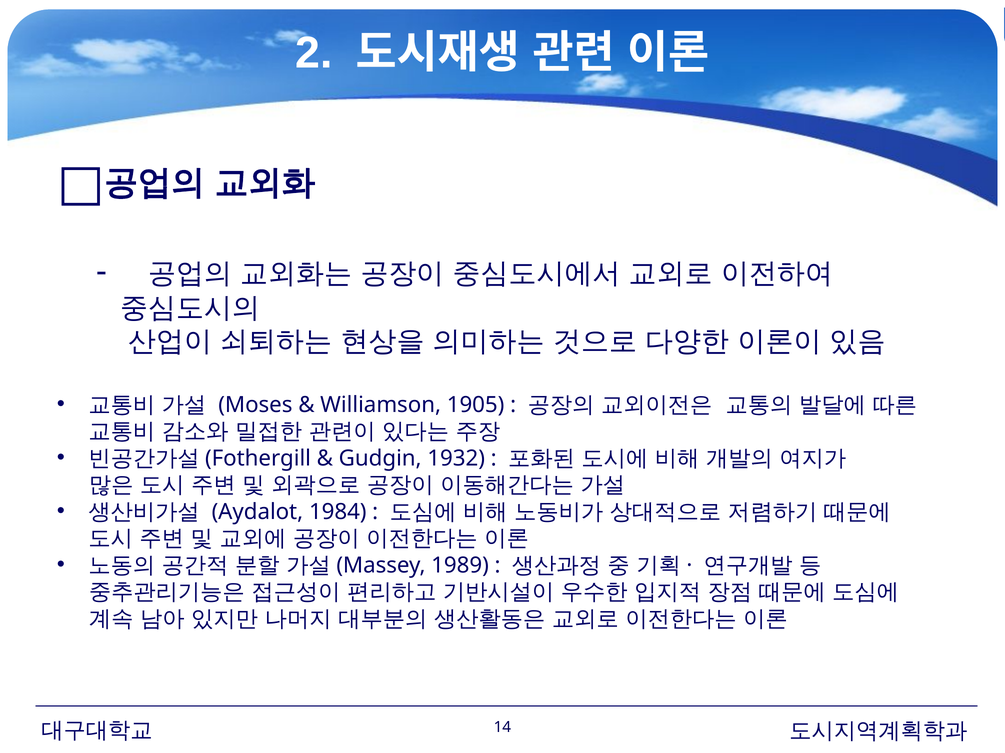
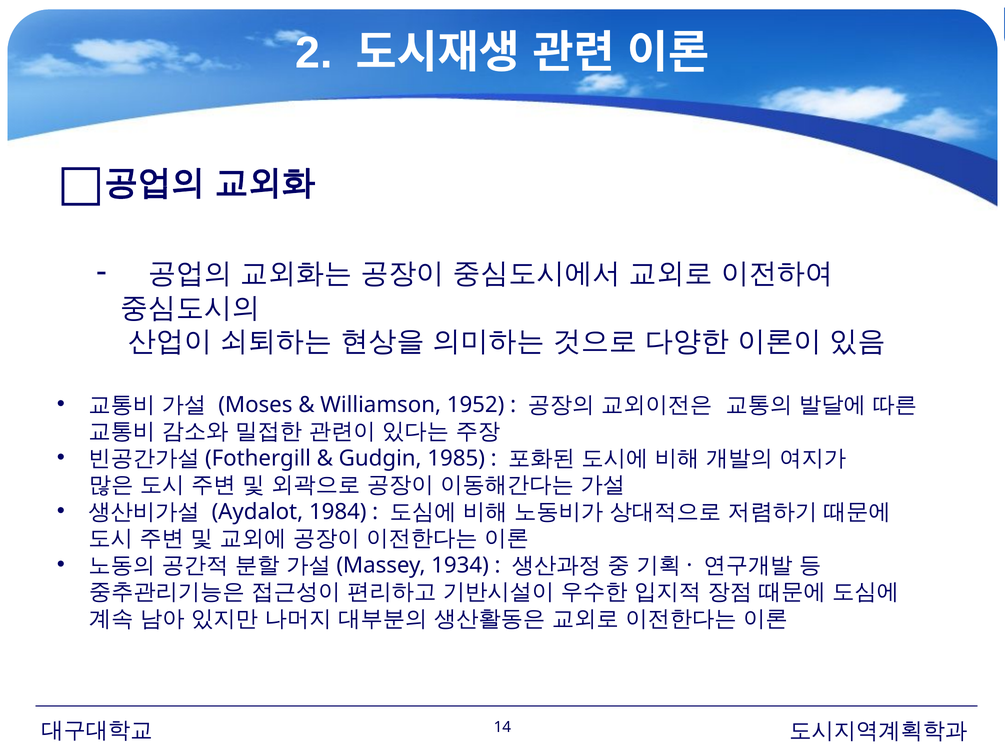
1905: 1905 -> 1952 (476, 405)
1932: 1932 -> 1985 (456, 459)
1989: 1989 -> 1934 (460, 566)
